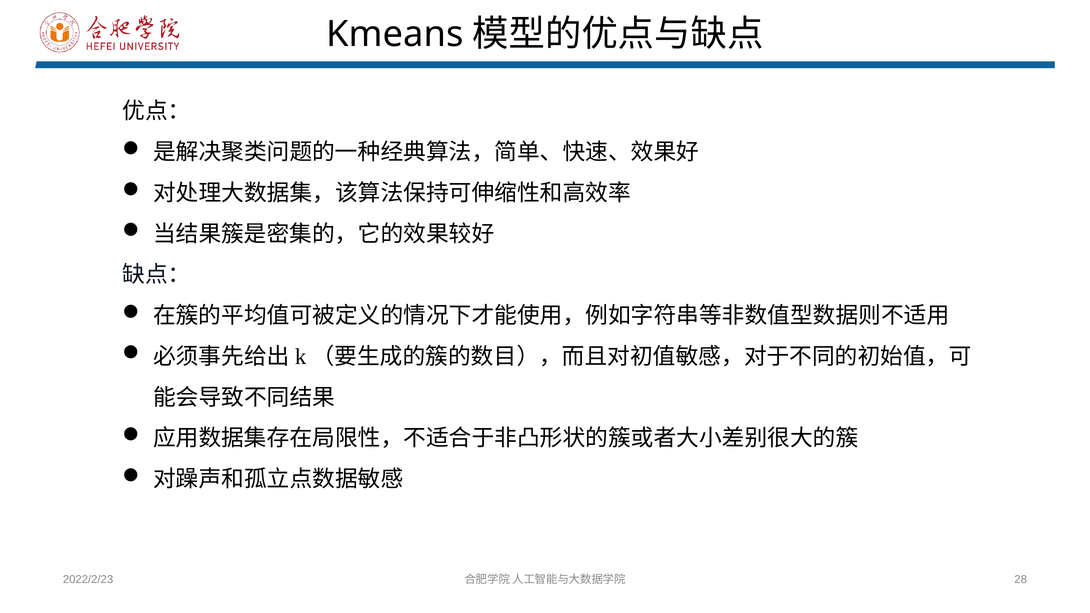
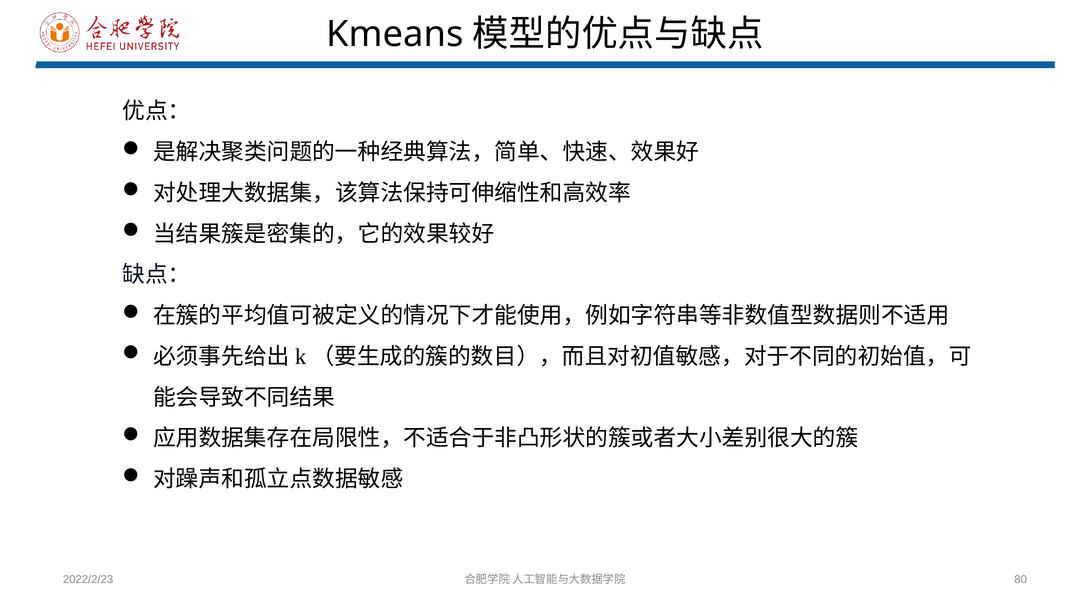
28: 28 -> 80 (1021, 579)
